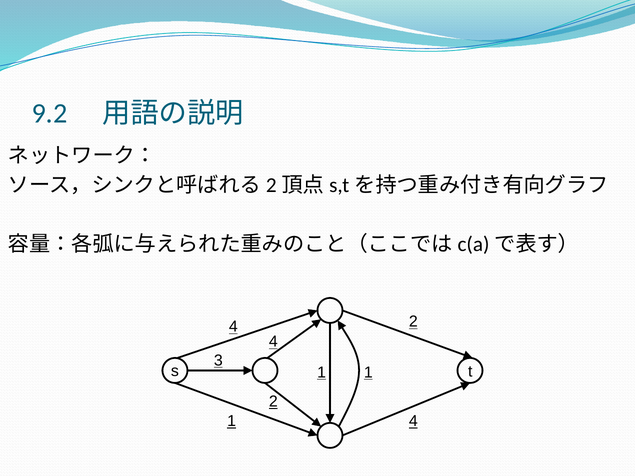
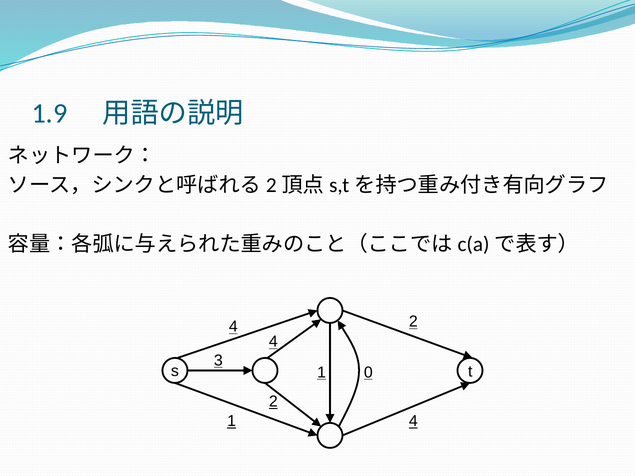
9.2: 9.2 -> 1.9 (50, 113)
1 1: 1 -> 0 (368, 372)
